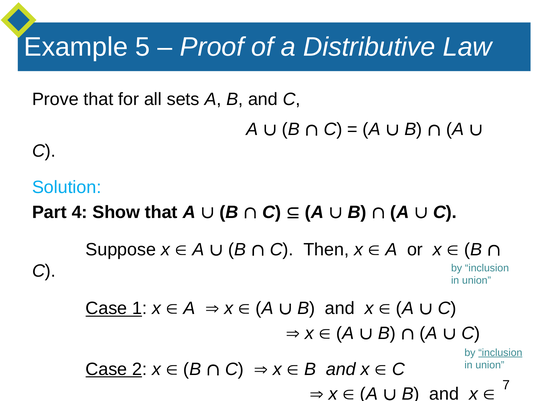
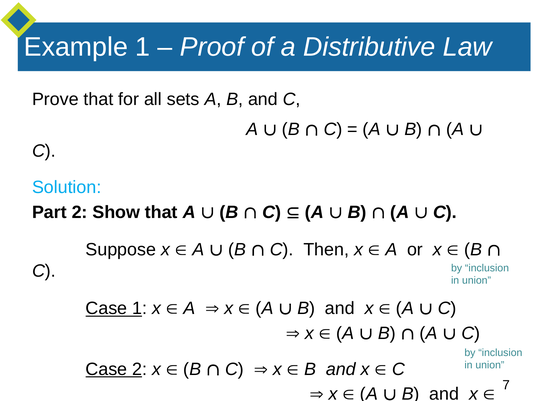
Example 5: 5 -> 1 (143, 47)
Part 4: 4 -> 2 (80, 212)
inclusion underline: present -> none (500, 353)
